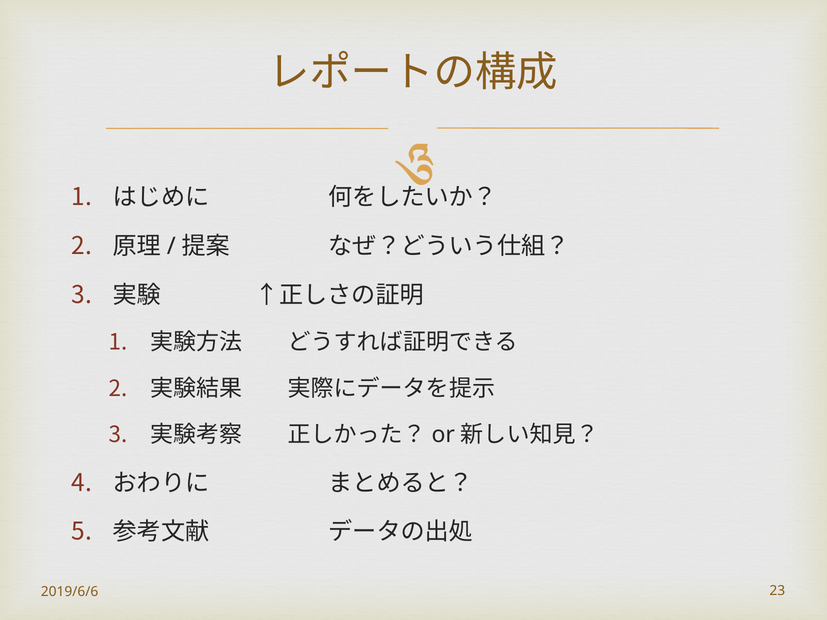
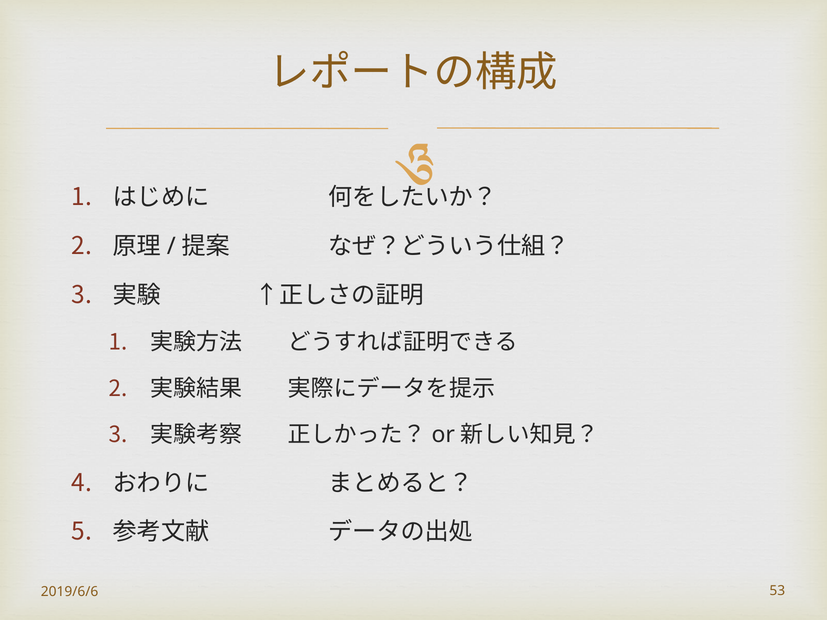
23: 23 -> 53 (777, 591)
